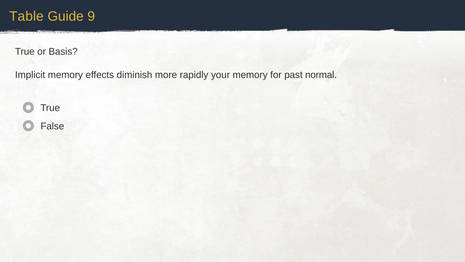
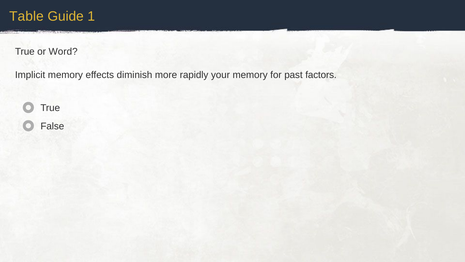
9: 9 -> 1 (91, 16)
Basis: Basis -> Word (63, 52)
normal: normal -> factors (321, 75)
